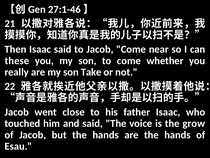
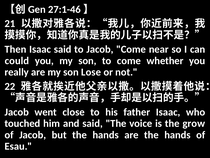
these: these -> could (17, 61)
Take: Take -> Lose (91, 72)
